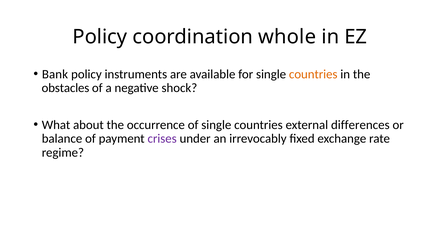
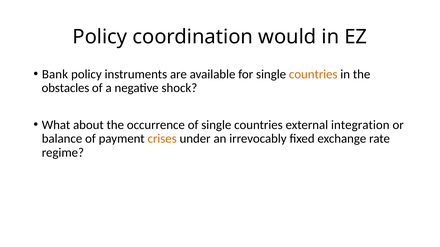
whole: whole -> would (287, 37)
differences: differences -> integration (360, 125)
crises colour: purple -> orange (162, 139)
